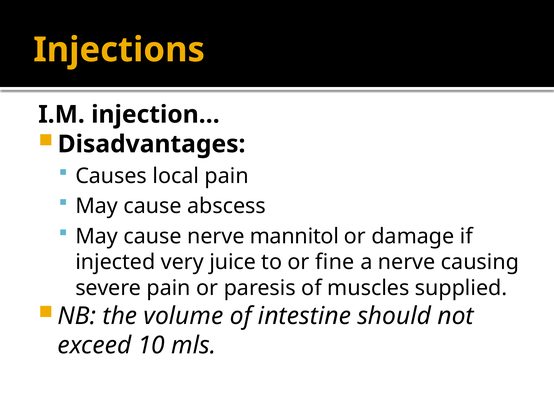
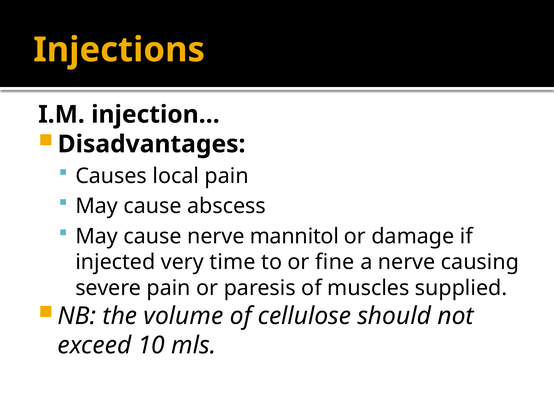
juice: juice -> time (232, 262)
intestine: intestine -> cellulose (305, 316)
